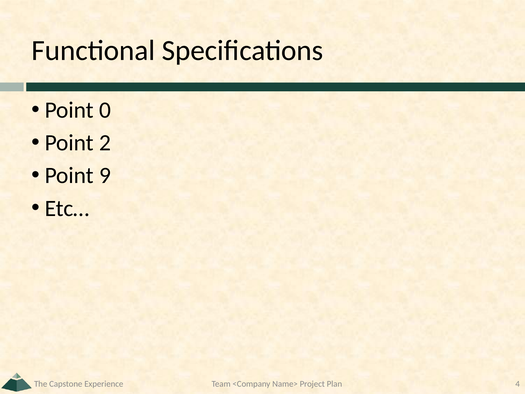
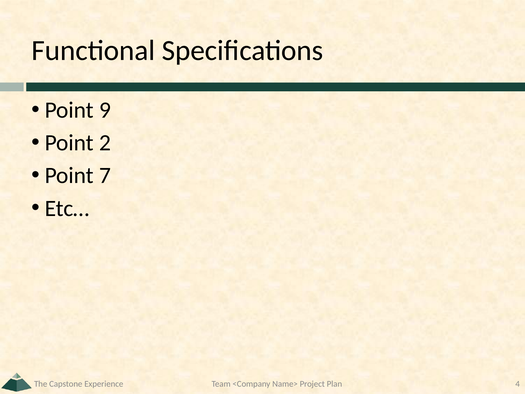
0: 0 -> 9 (105, 110)
9: 9 -> 7 (105, 175)
